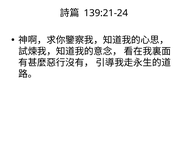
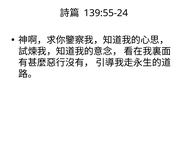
139:21-24: 139:21-24 -> 139:55-24 (106, 13)
